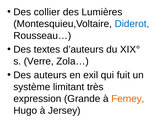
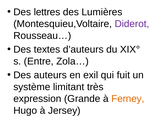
collier: collier -> lettres (47, 12)
Diderot colour: blue -> purple (132, 24)
Verre: Verre -> Entre (39, 62)
